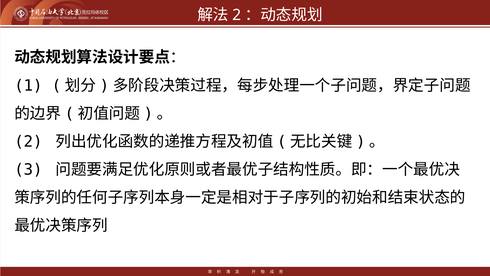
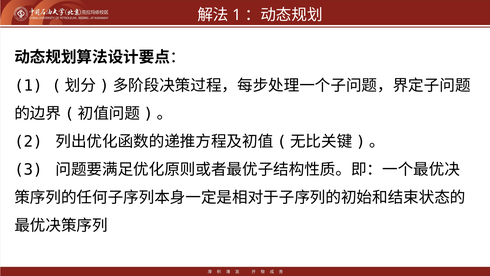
2: 2 -> 1 (237, 15)
